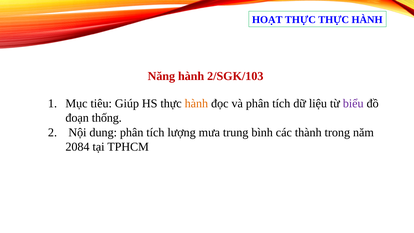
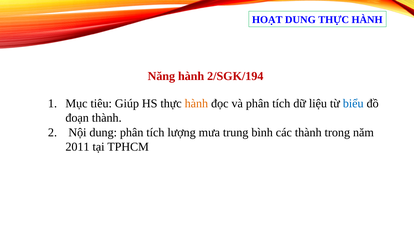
HOẠT THỰC: THỰC -> DUNG (300, 20)
2/SGK/103: 2/SGK/103 -> 2/SGK/194 (235, 76)
biểu colour: purple -> blue (353, 103)
đoạn thống: thống -> thành (107, 118)
2084: 2084 -> 2011 (77, 147)
